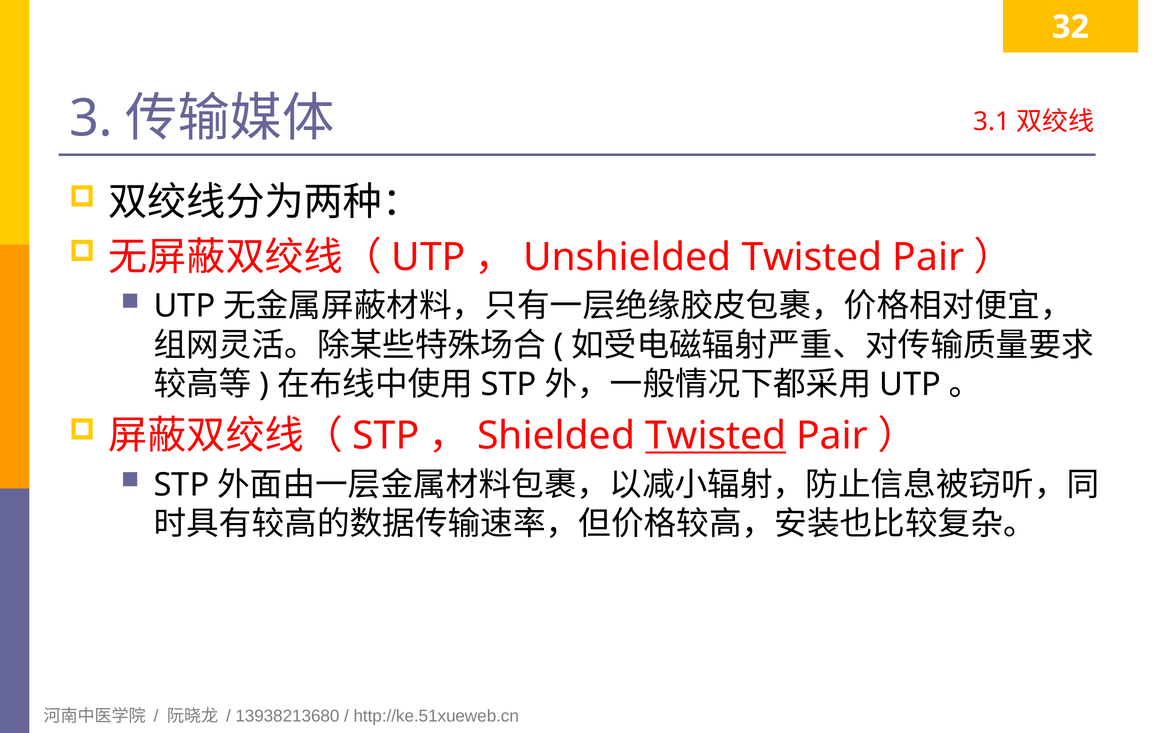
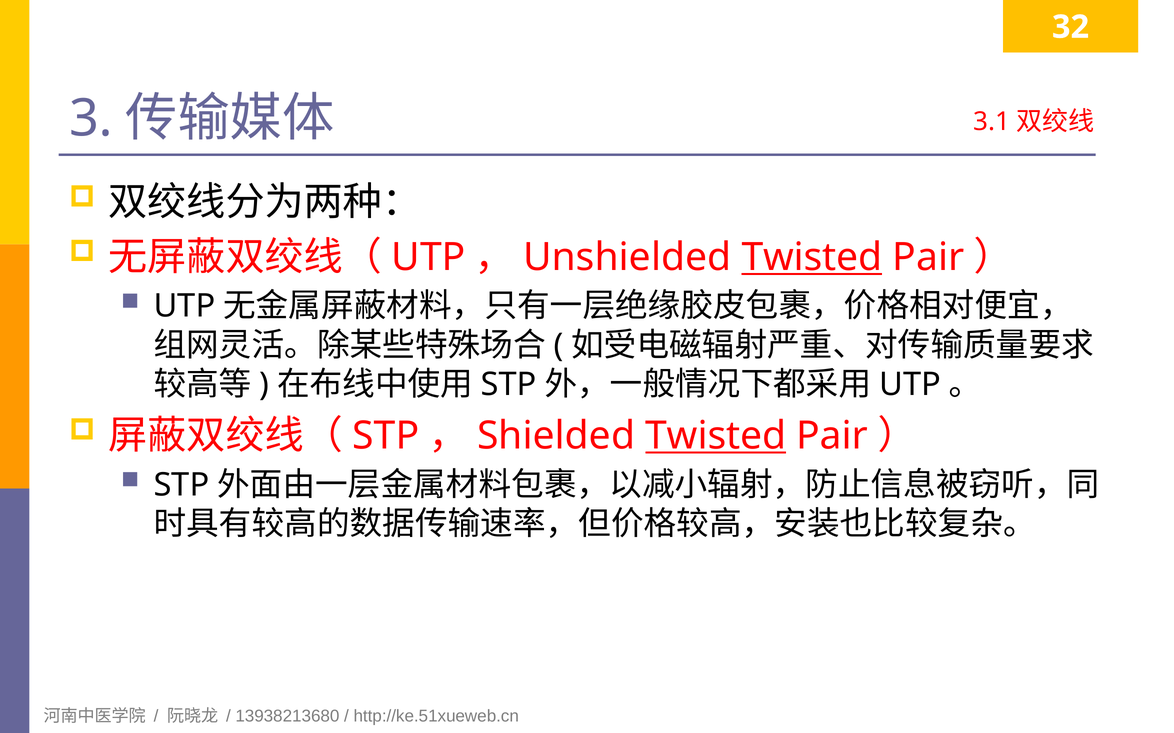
Twisted underline: none -> present (812, 257)
